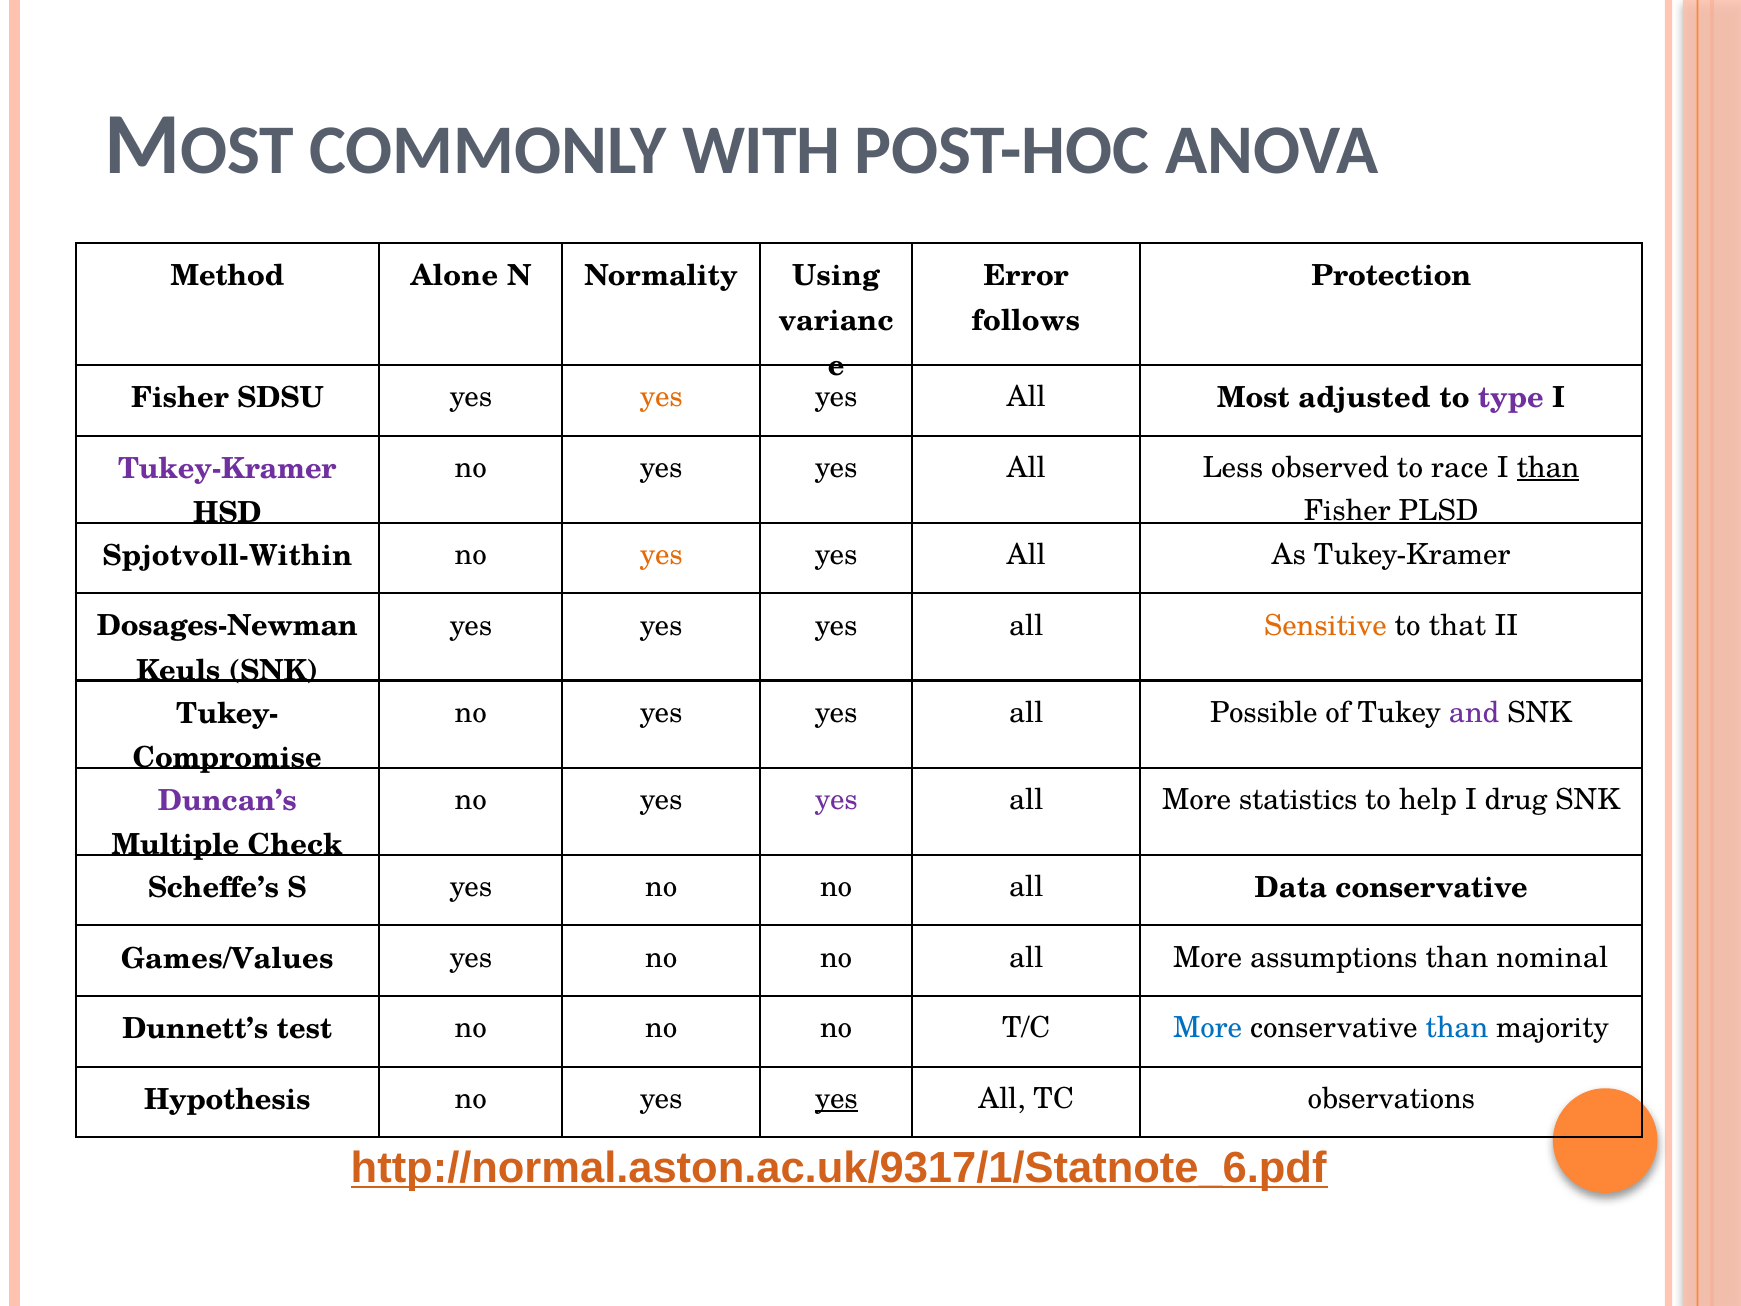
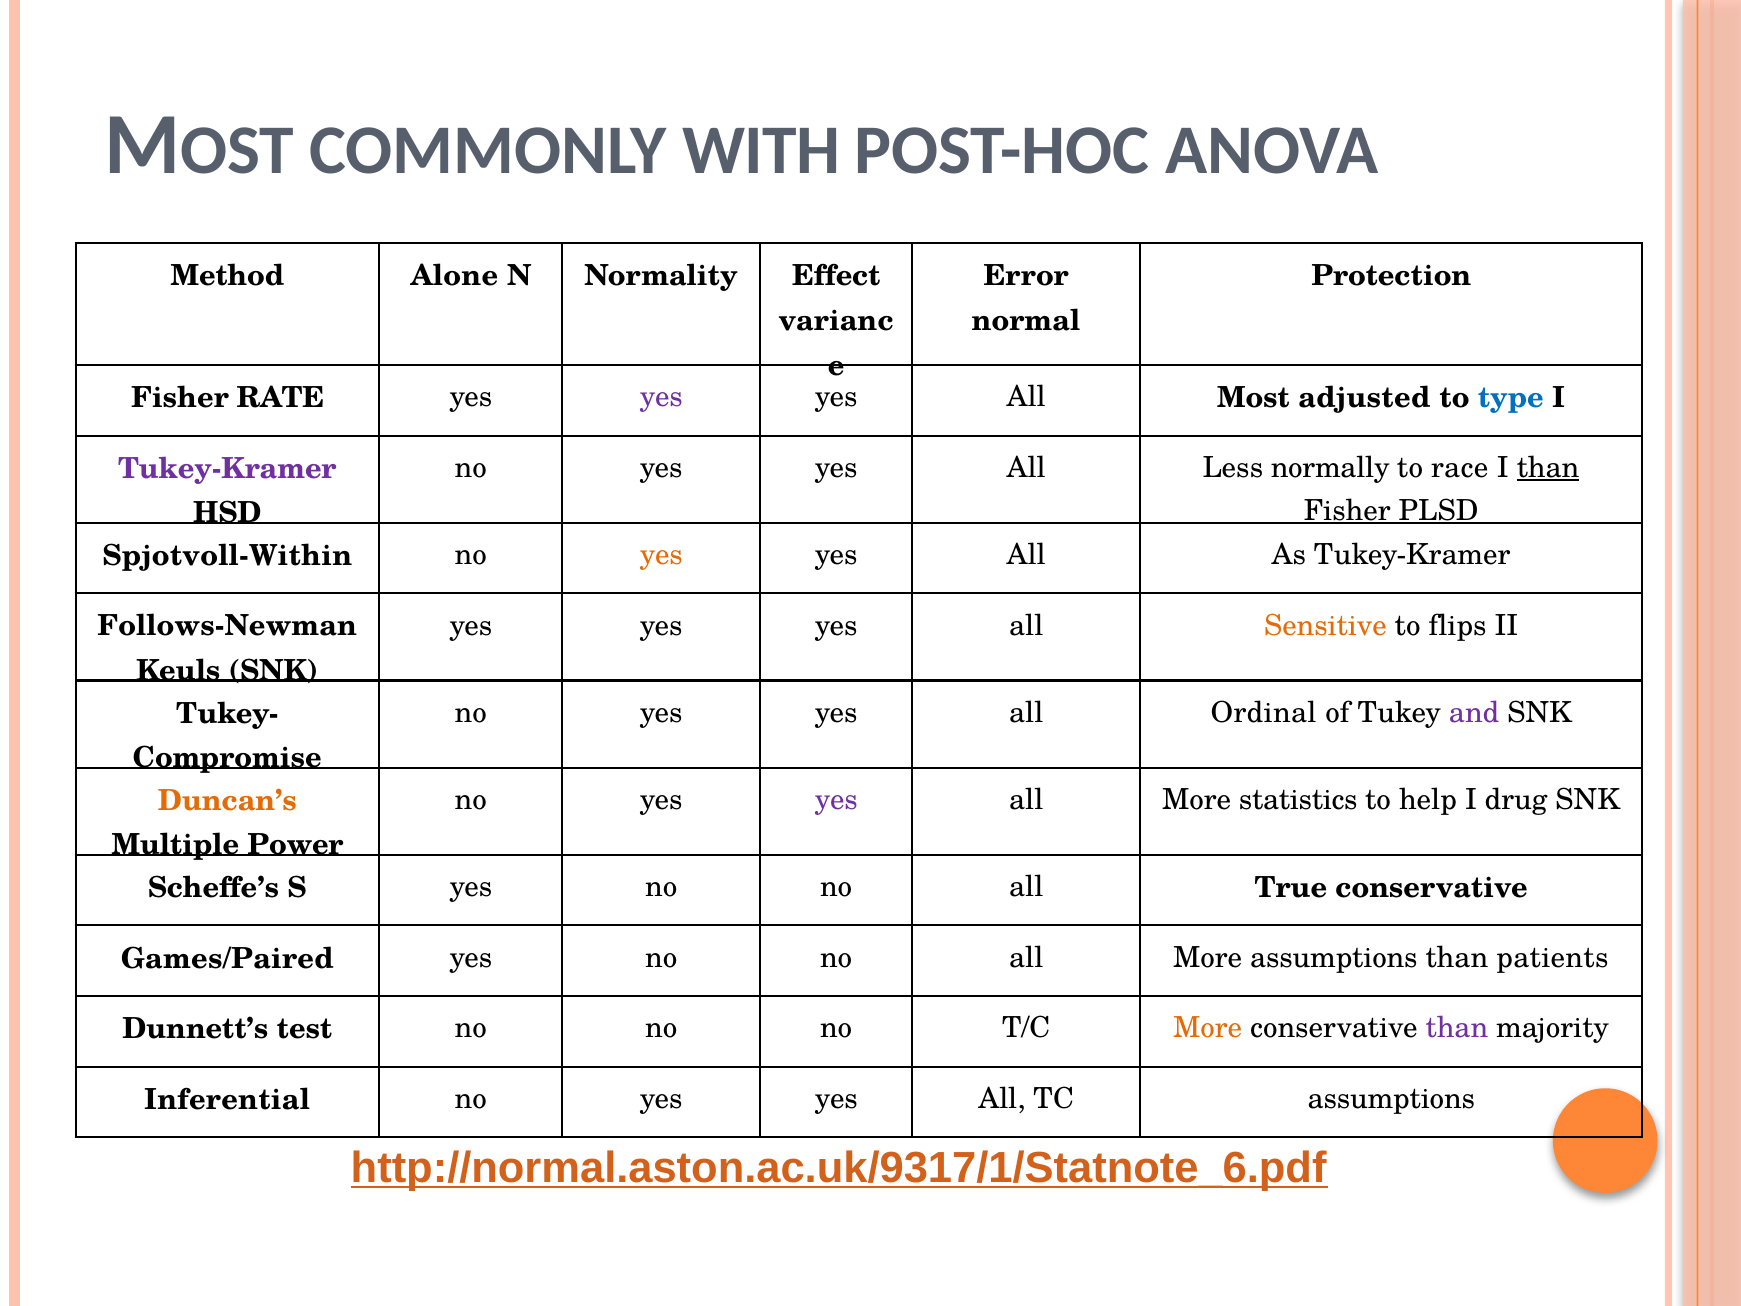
Using: Using -> Effect (836, 276)
follows: follows -> normal (1026, 321)
SDSU: SDSU -> RATE (281, 398)
yes colour: orange -> purple (661, 397)
type colour: purple -> blue (1511, 398)
observed: observed -> normally (1330, 468)
that: that -> flips (1458, 625)
Dosages-Newman: Dosages-Newman -> Follows-Newman (227, 626)
Possible: Possible -> Ordinal (1264, 713)
Duncan’s colour: purple -> orange (227, 801)
Check: Check -> Power (295, 845)
Data: Data -> True (1291, 888)
Games/Values: Games/Values -> Games/Paired (227, 958)
nominal: nominal -> patients (1552, 957)
More colour: blue -> orange (1208, 1028)
than colour: blue -> purple (1457, 1028)
Hypothesis: Hypothesis -> Inferential (227, 1099)
yes underline: present -> none (836, 1099)
TC observations: observations -> assumptions (1391, 1099)
